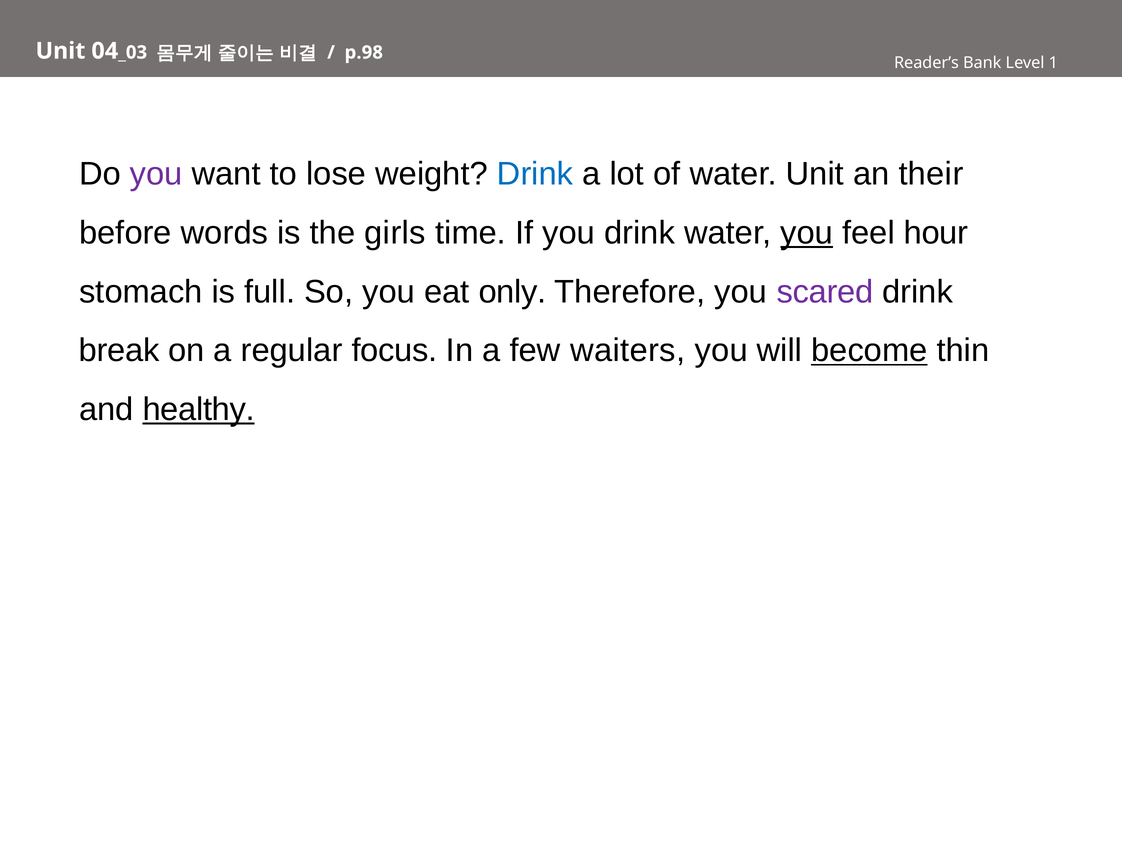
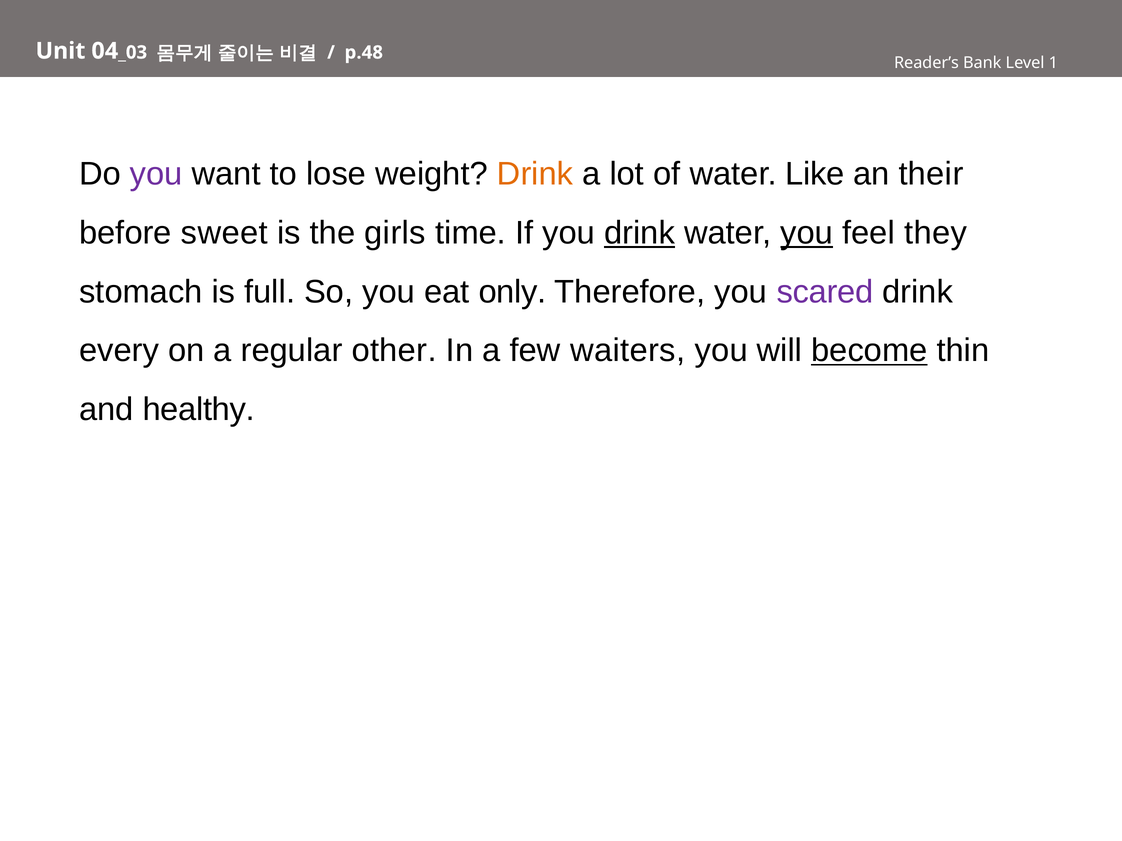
p.98: p.98 -> p.48 (364, 52)
Drink colour: blue -> orange (535, 174)
water Unit: Unit -> Like (815, 174)
words: words -> sweet (224, 233)
drink underline: none -> present (640, 233)
hour: hour -> they (936, 233)
break: break -> every (119, 351)
focus: focus -> other (394, 351)
healthy underline: present -> none (199, 410)
